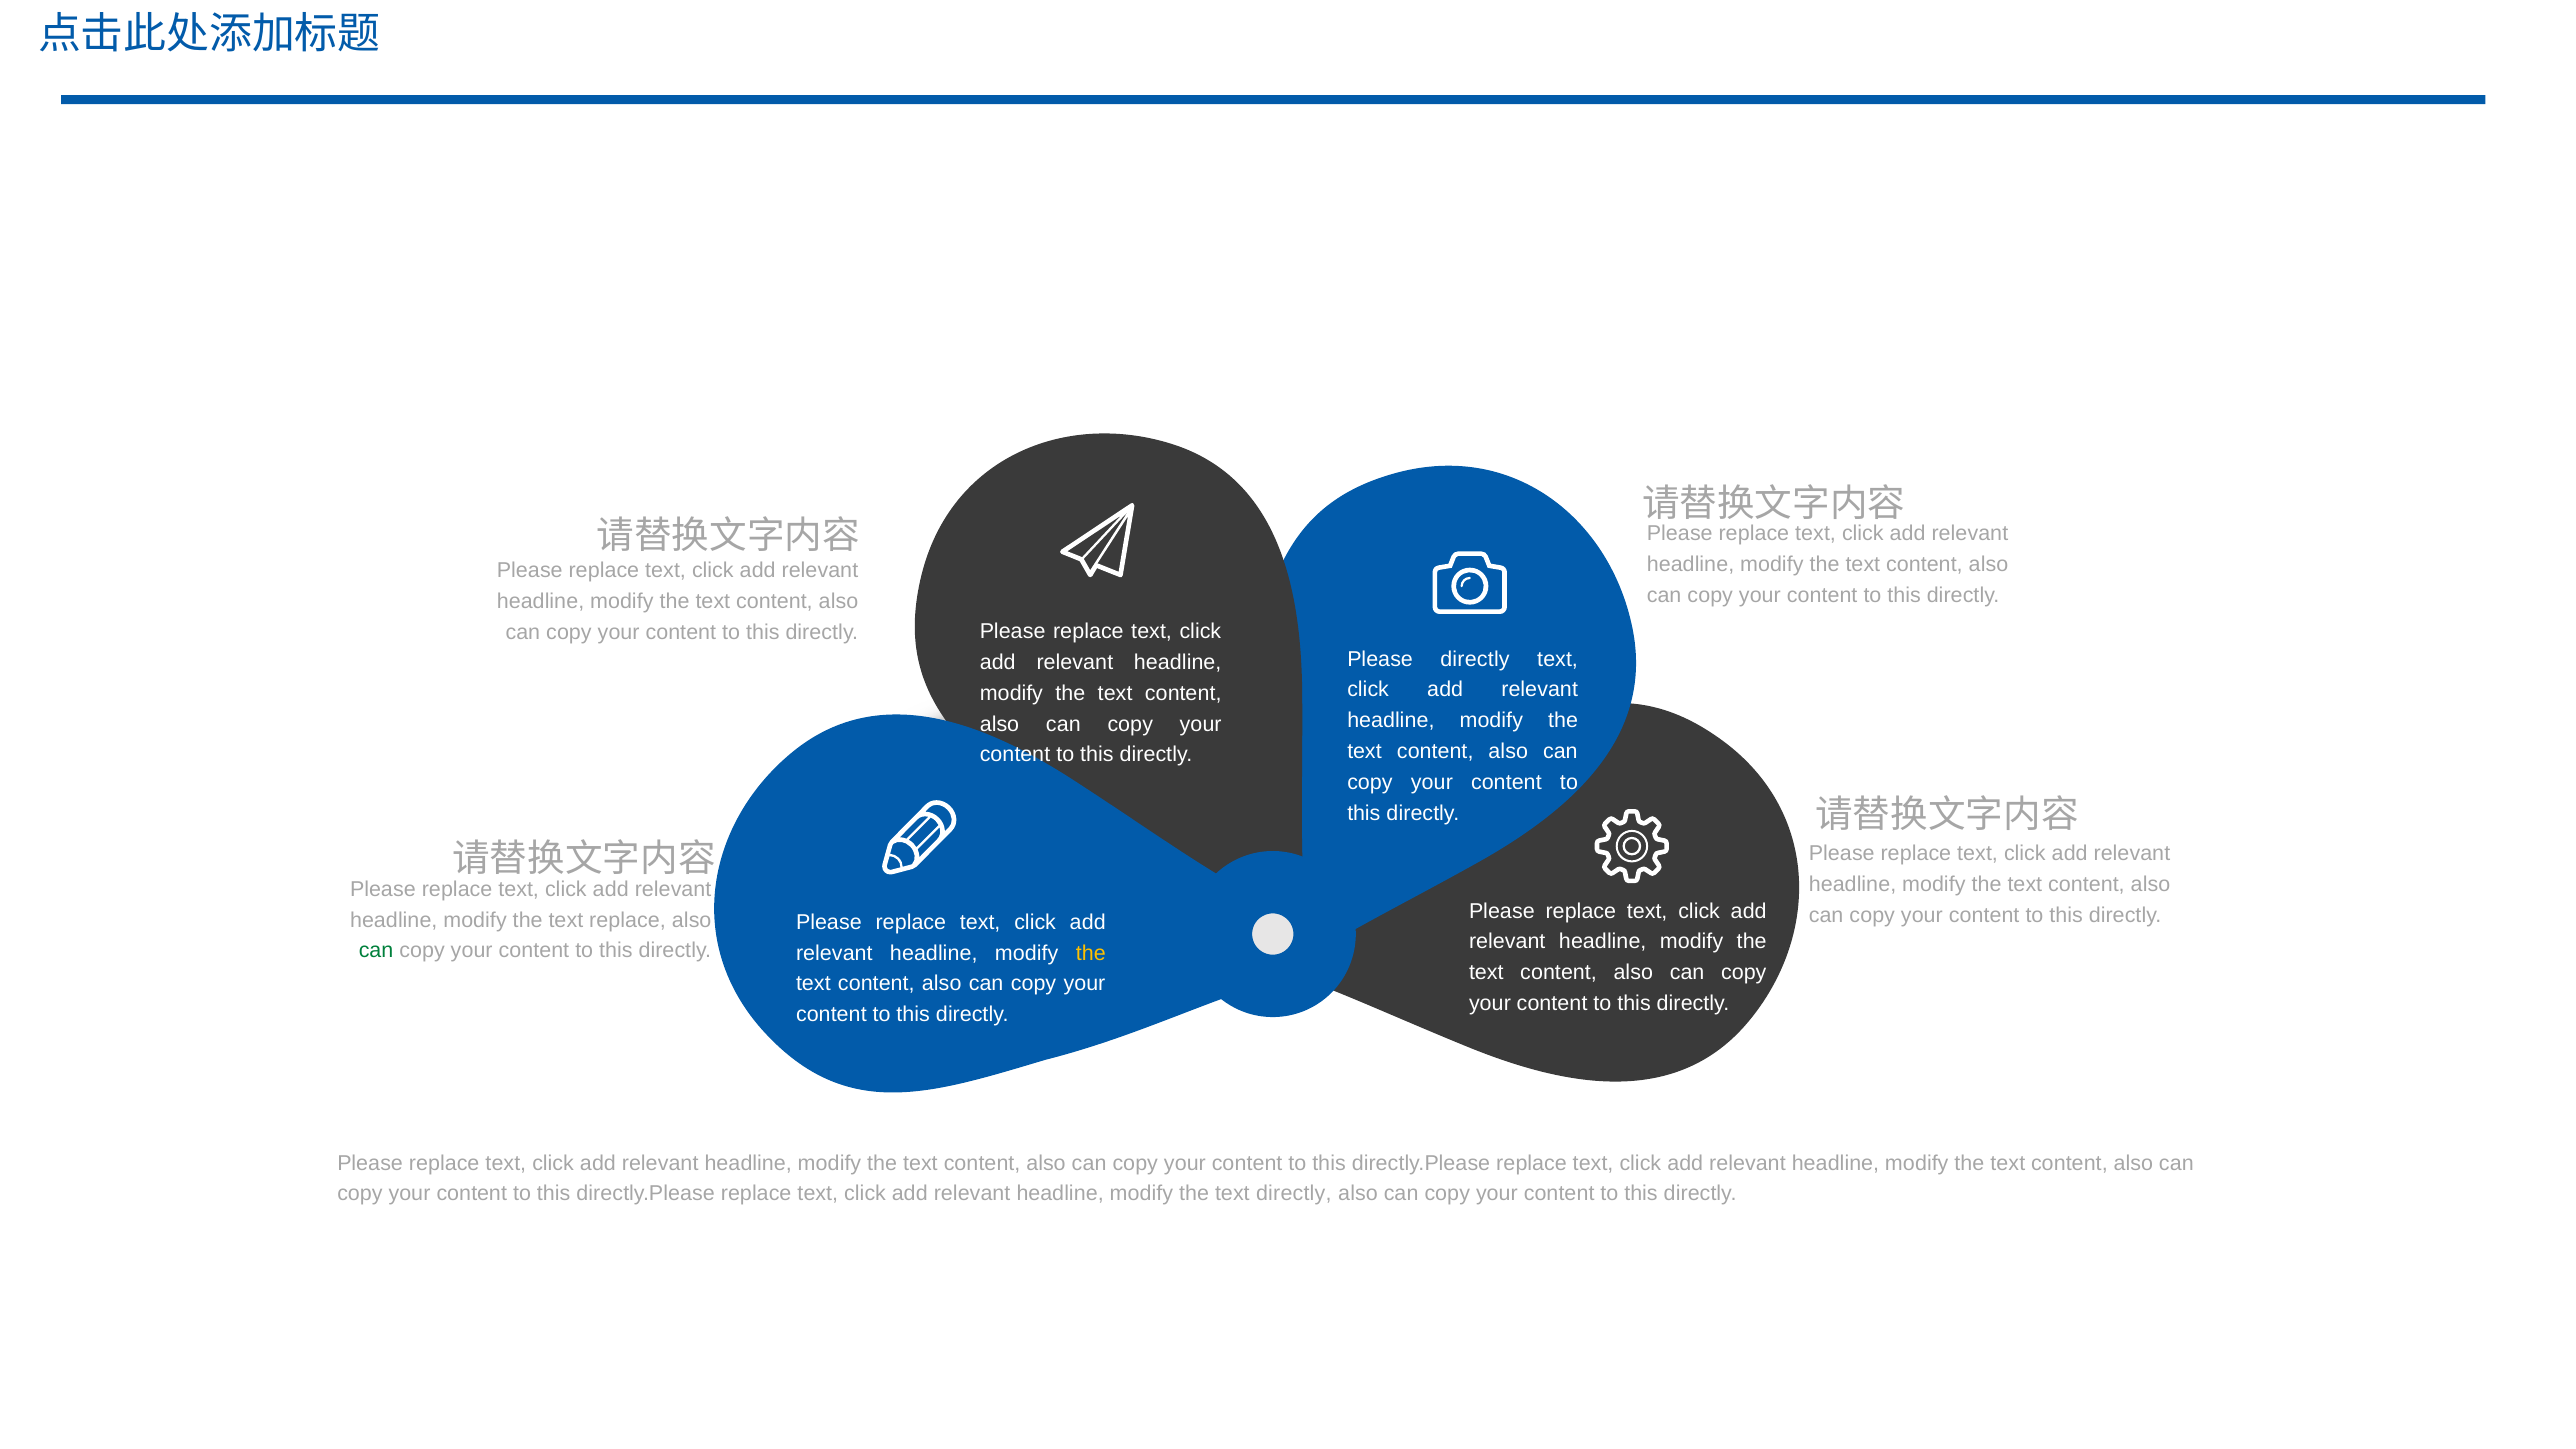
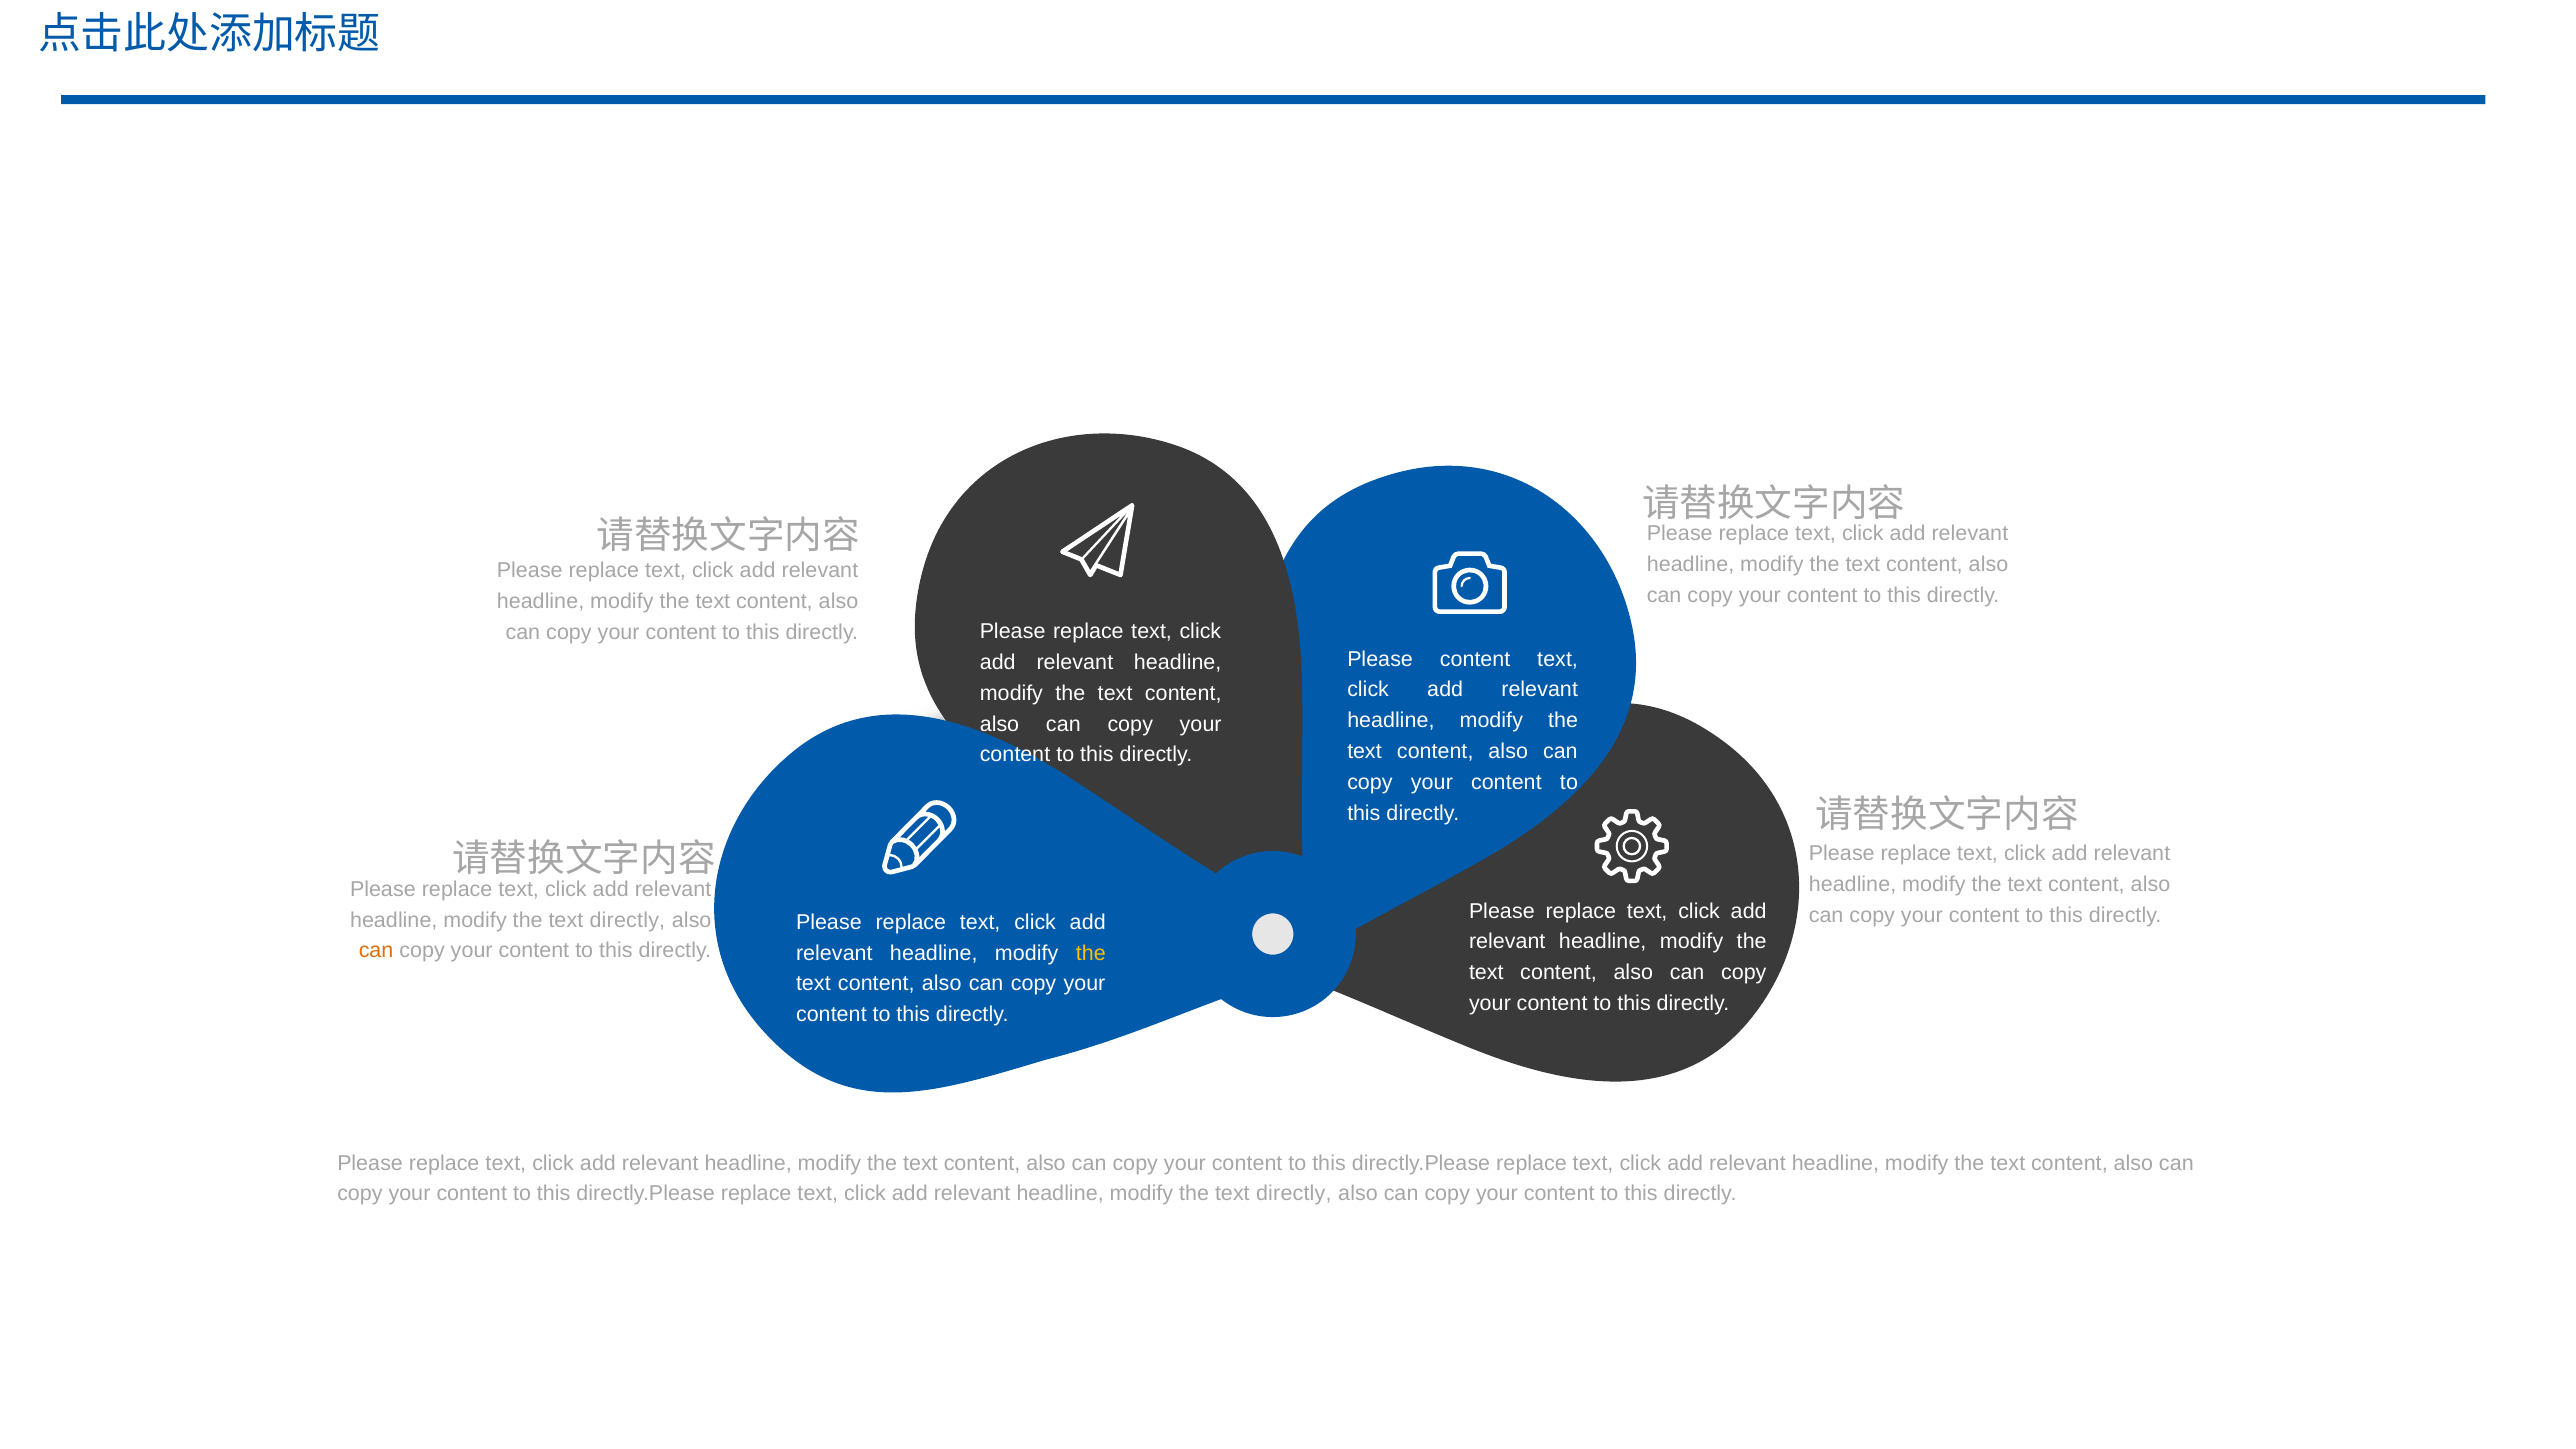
Please directly: directly -> content (1475, 659)
replace: replace -> directly (627, 920)
can colour: green -> orange (376, 951)
